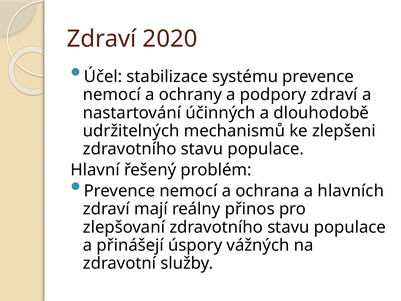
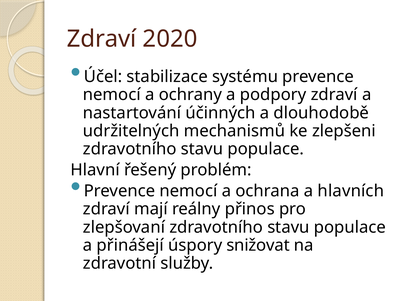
vážných: vážných -> snižovat (258, 245)
